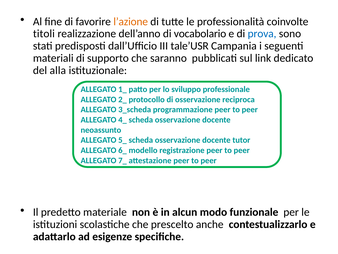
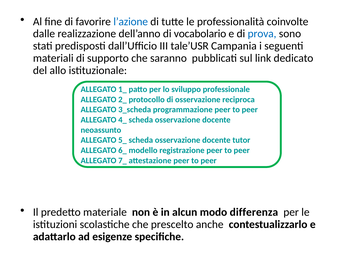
l’azione colour: orange -> blue (131, 22)
titoli: titoli -> dalle (44, 34)
alla: alla -> allo (58, 70)
funzionale: funzionale -> differenza (254, 212)
